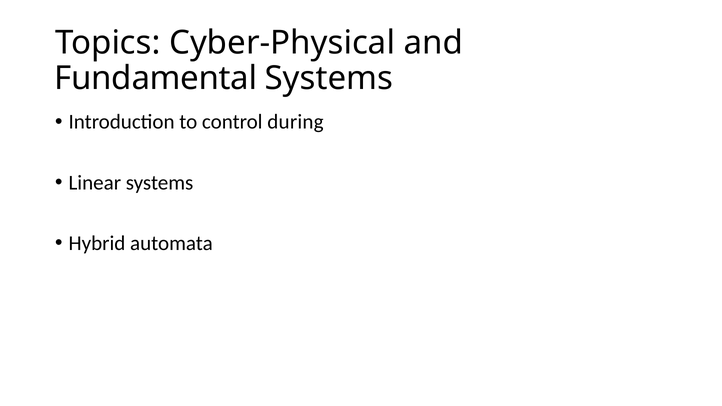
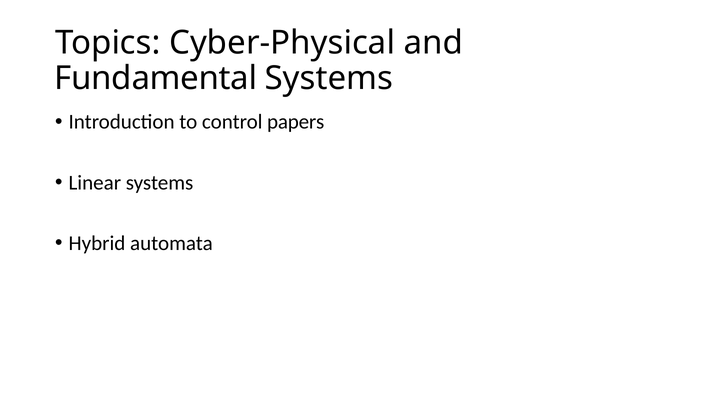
during: during -> papers (296, 122)
